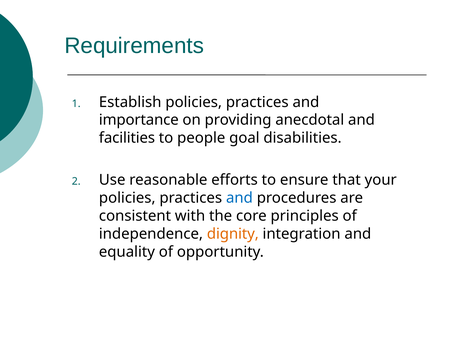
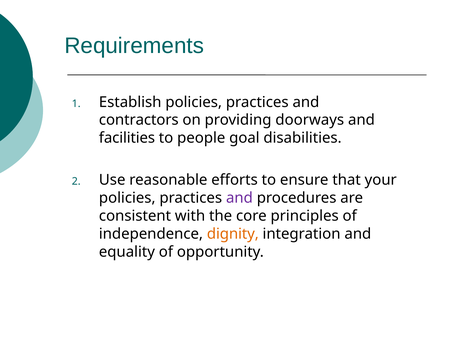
importance: importance -> contractors (139, 120)
anecdotal: anecdotal -> doorways (310, 120)
and colour: blue -> purple (239, 198)
